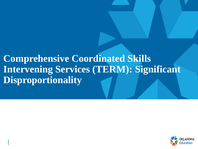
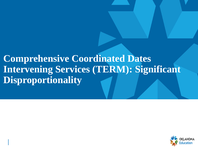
Skills: Skills -> Dates (139, 58)
